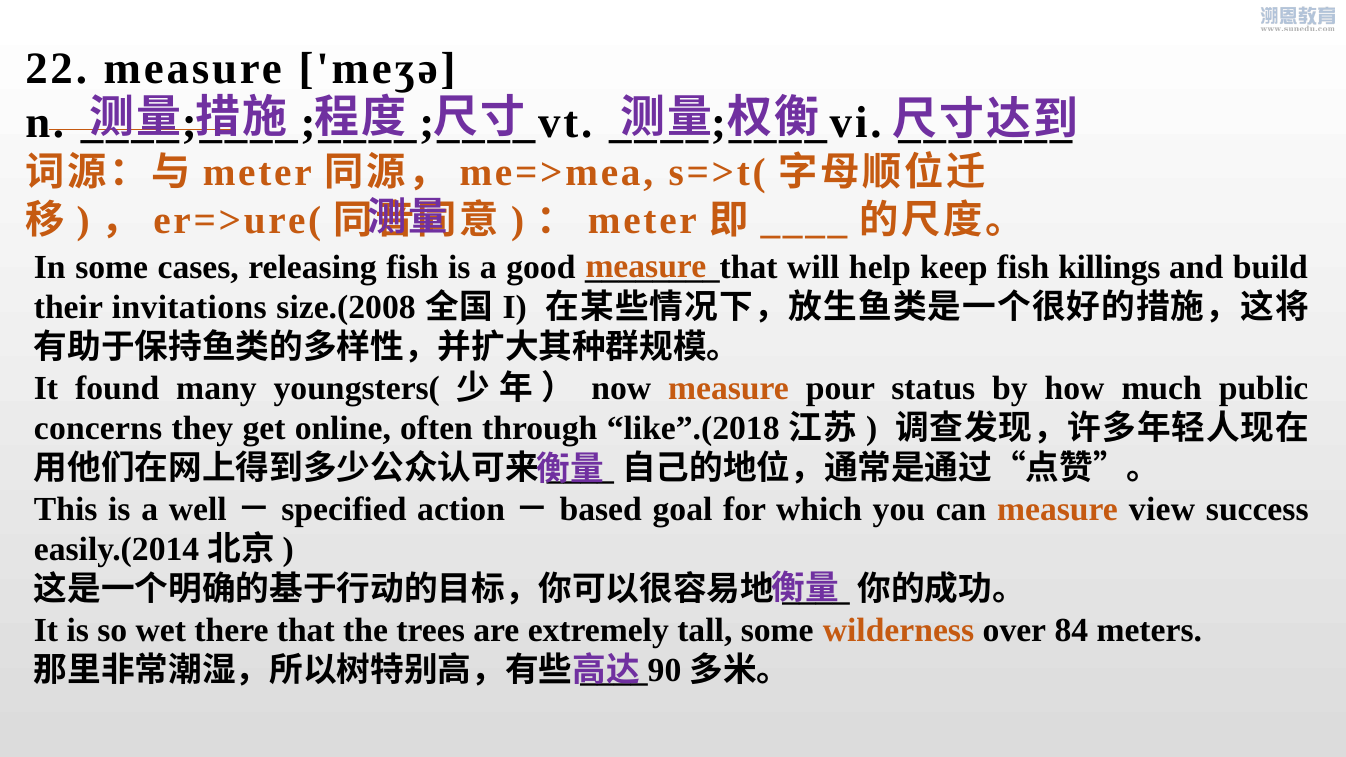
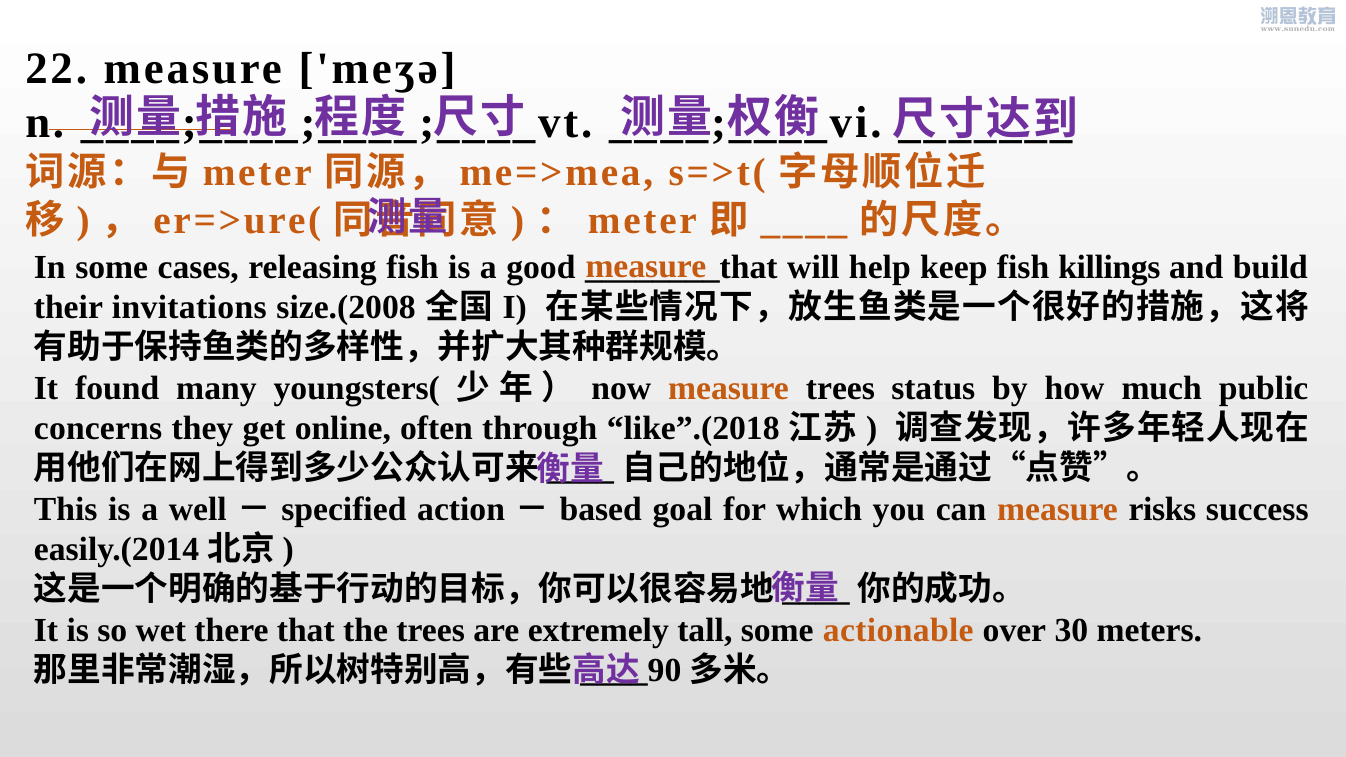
measure pour: pour -> trees (840, 388)
view: view -> risks (1162, 509)
wilderness: wilderness -> actionable (898, 630)
84: 84 -> 30 (1071, 630)
